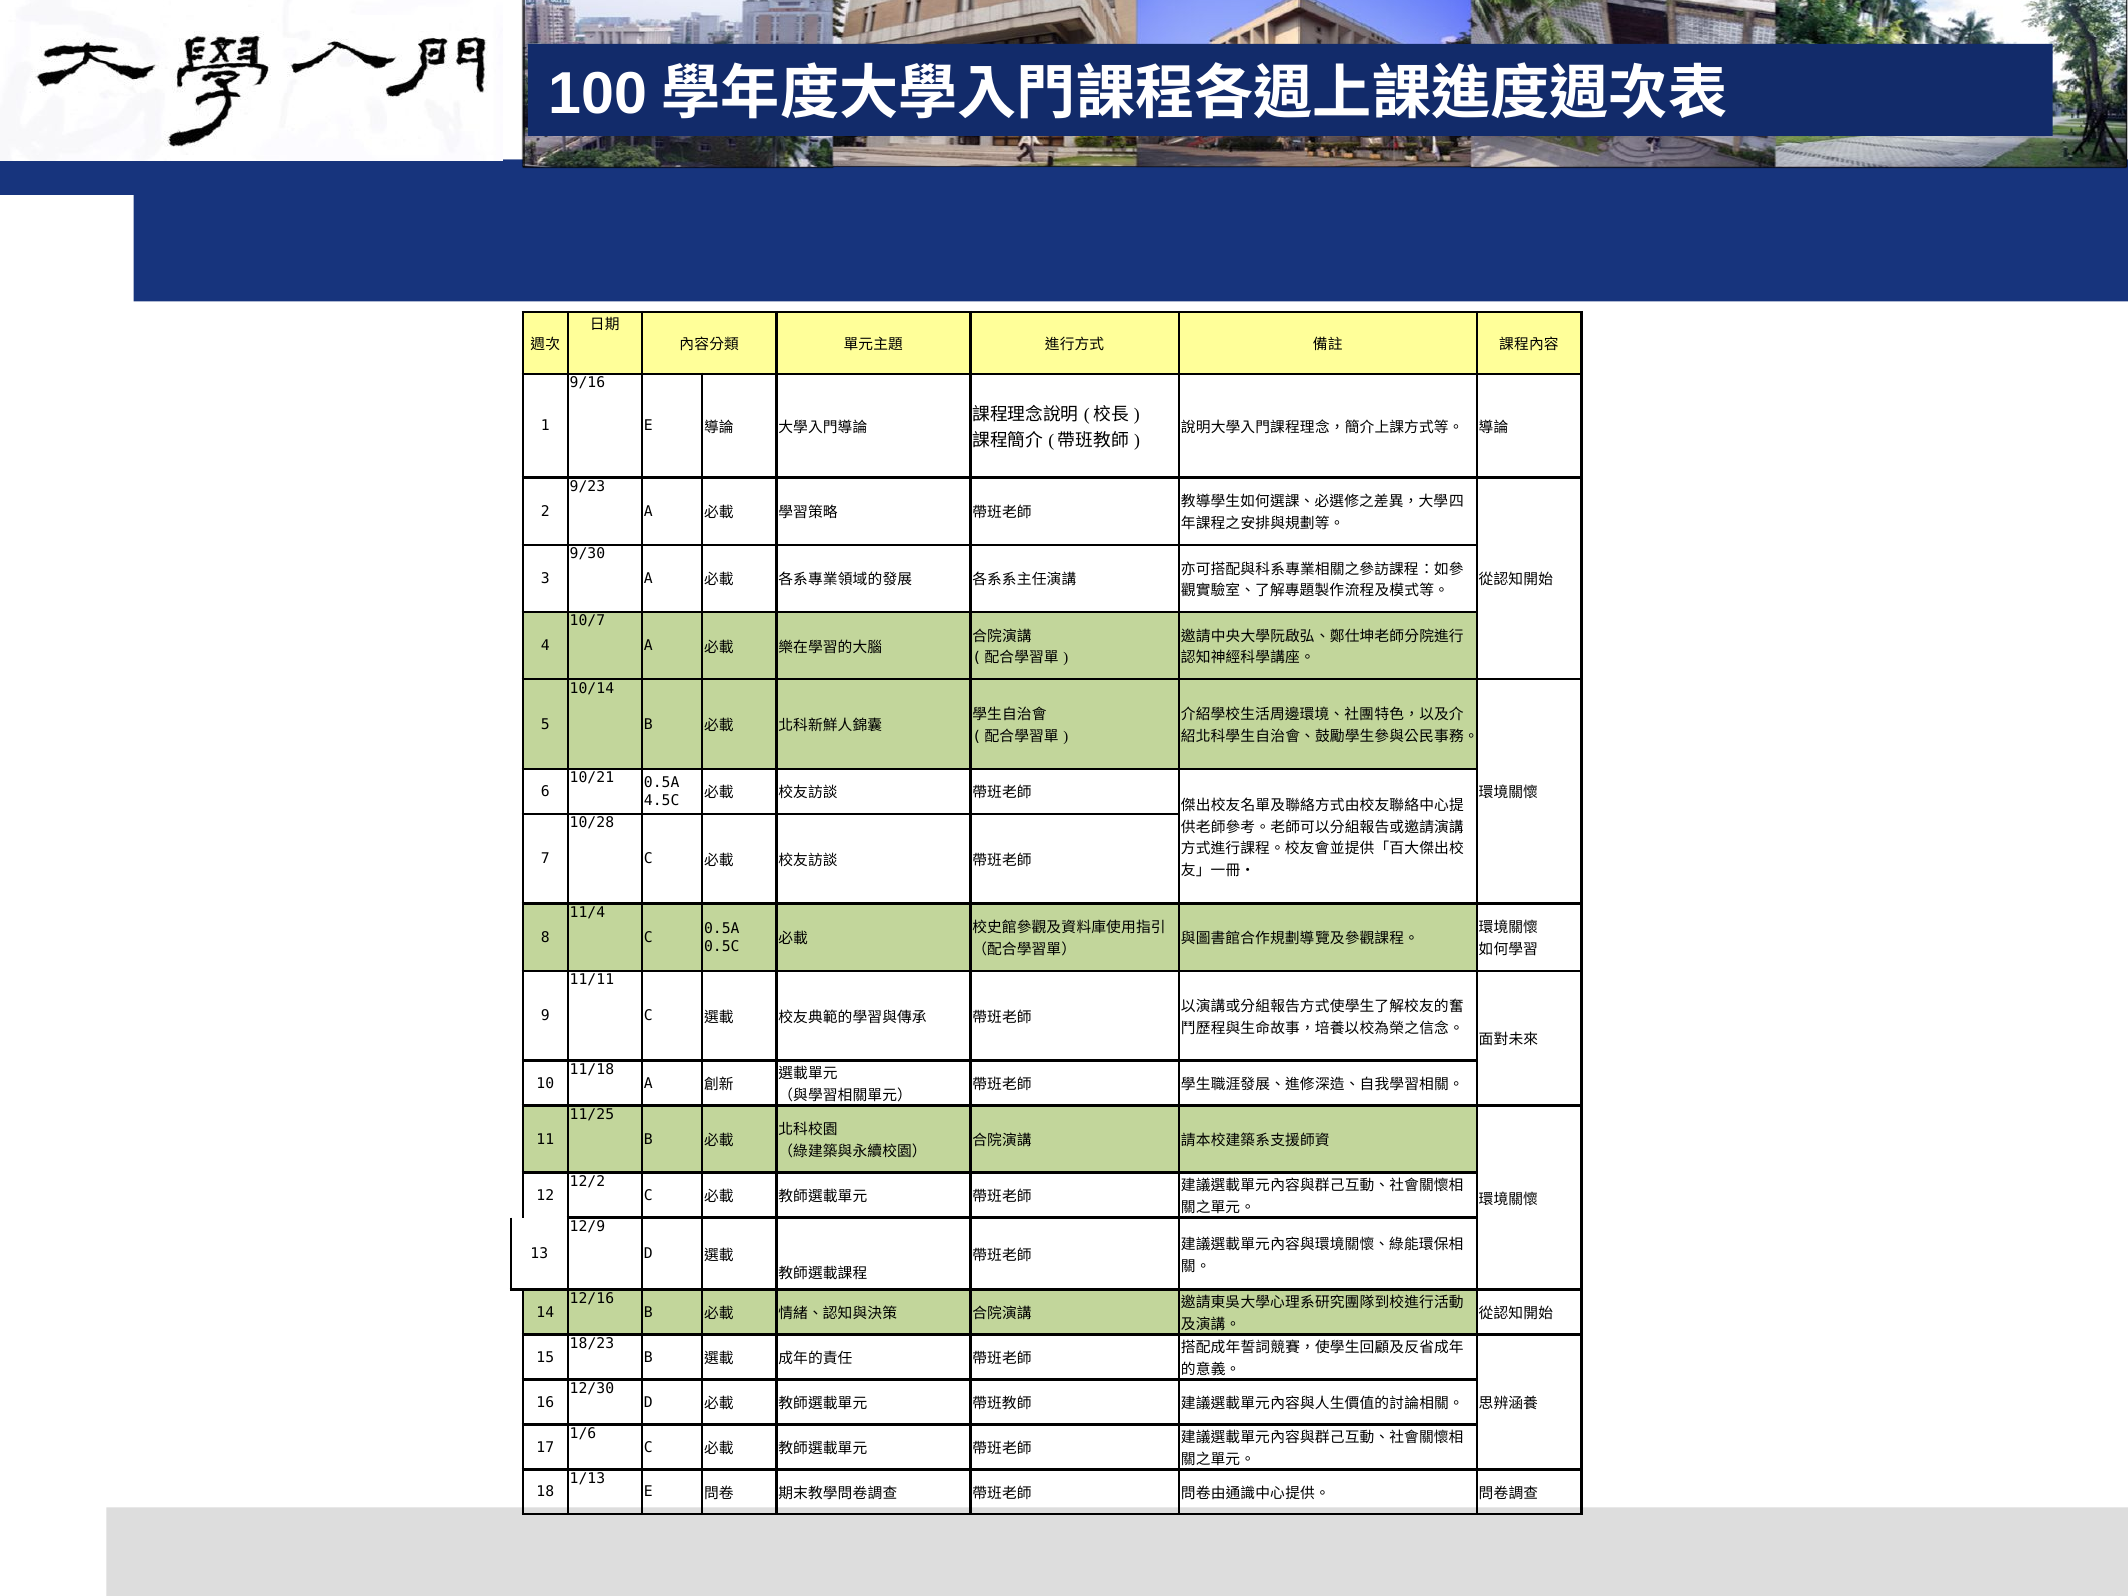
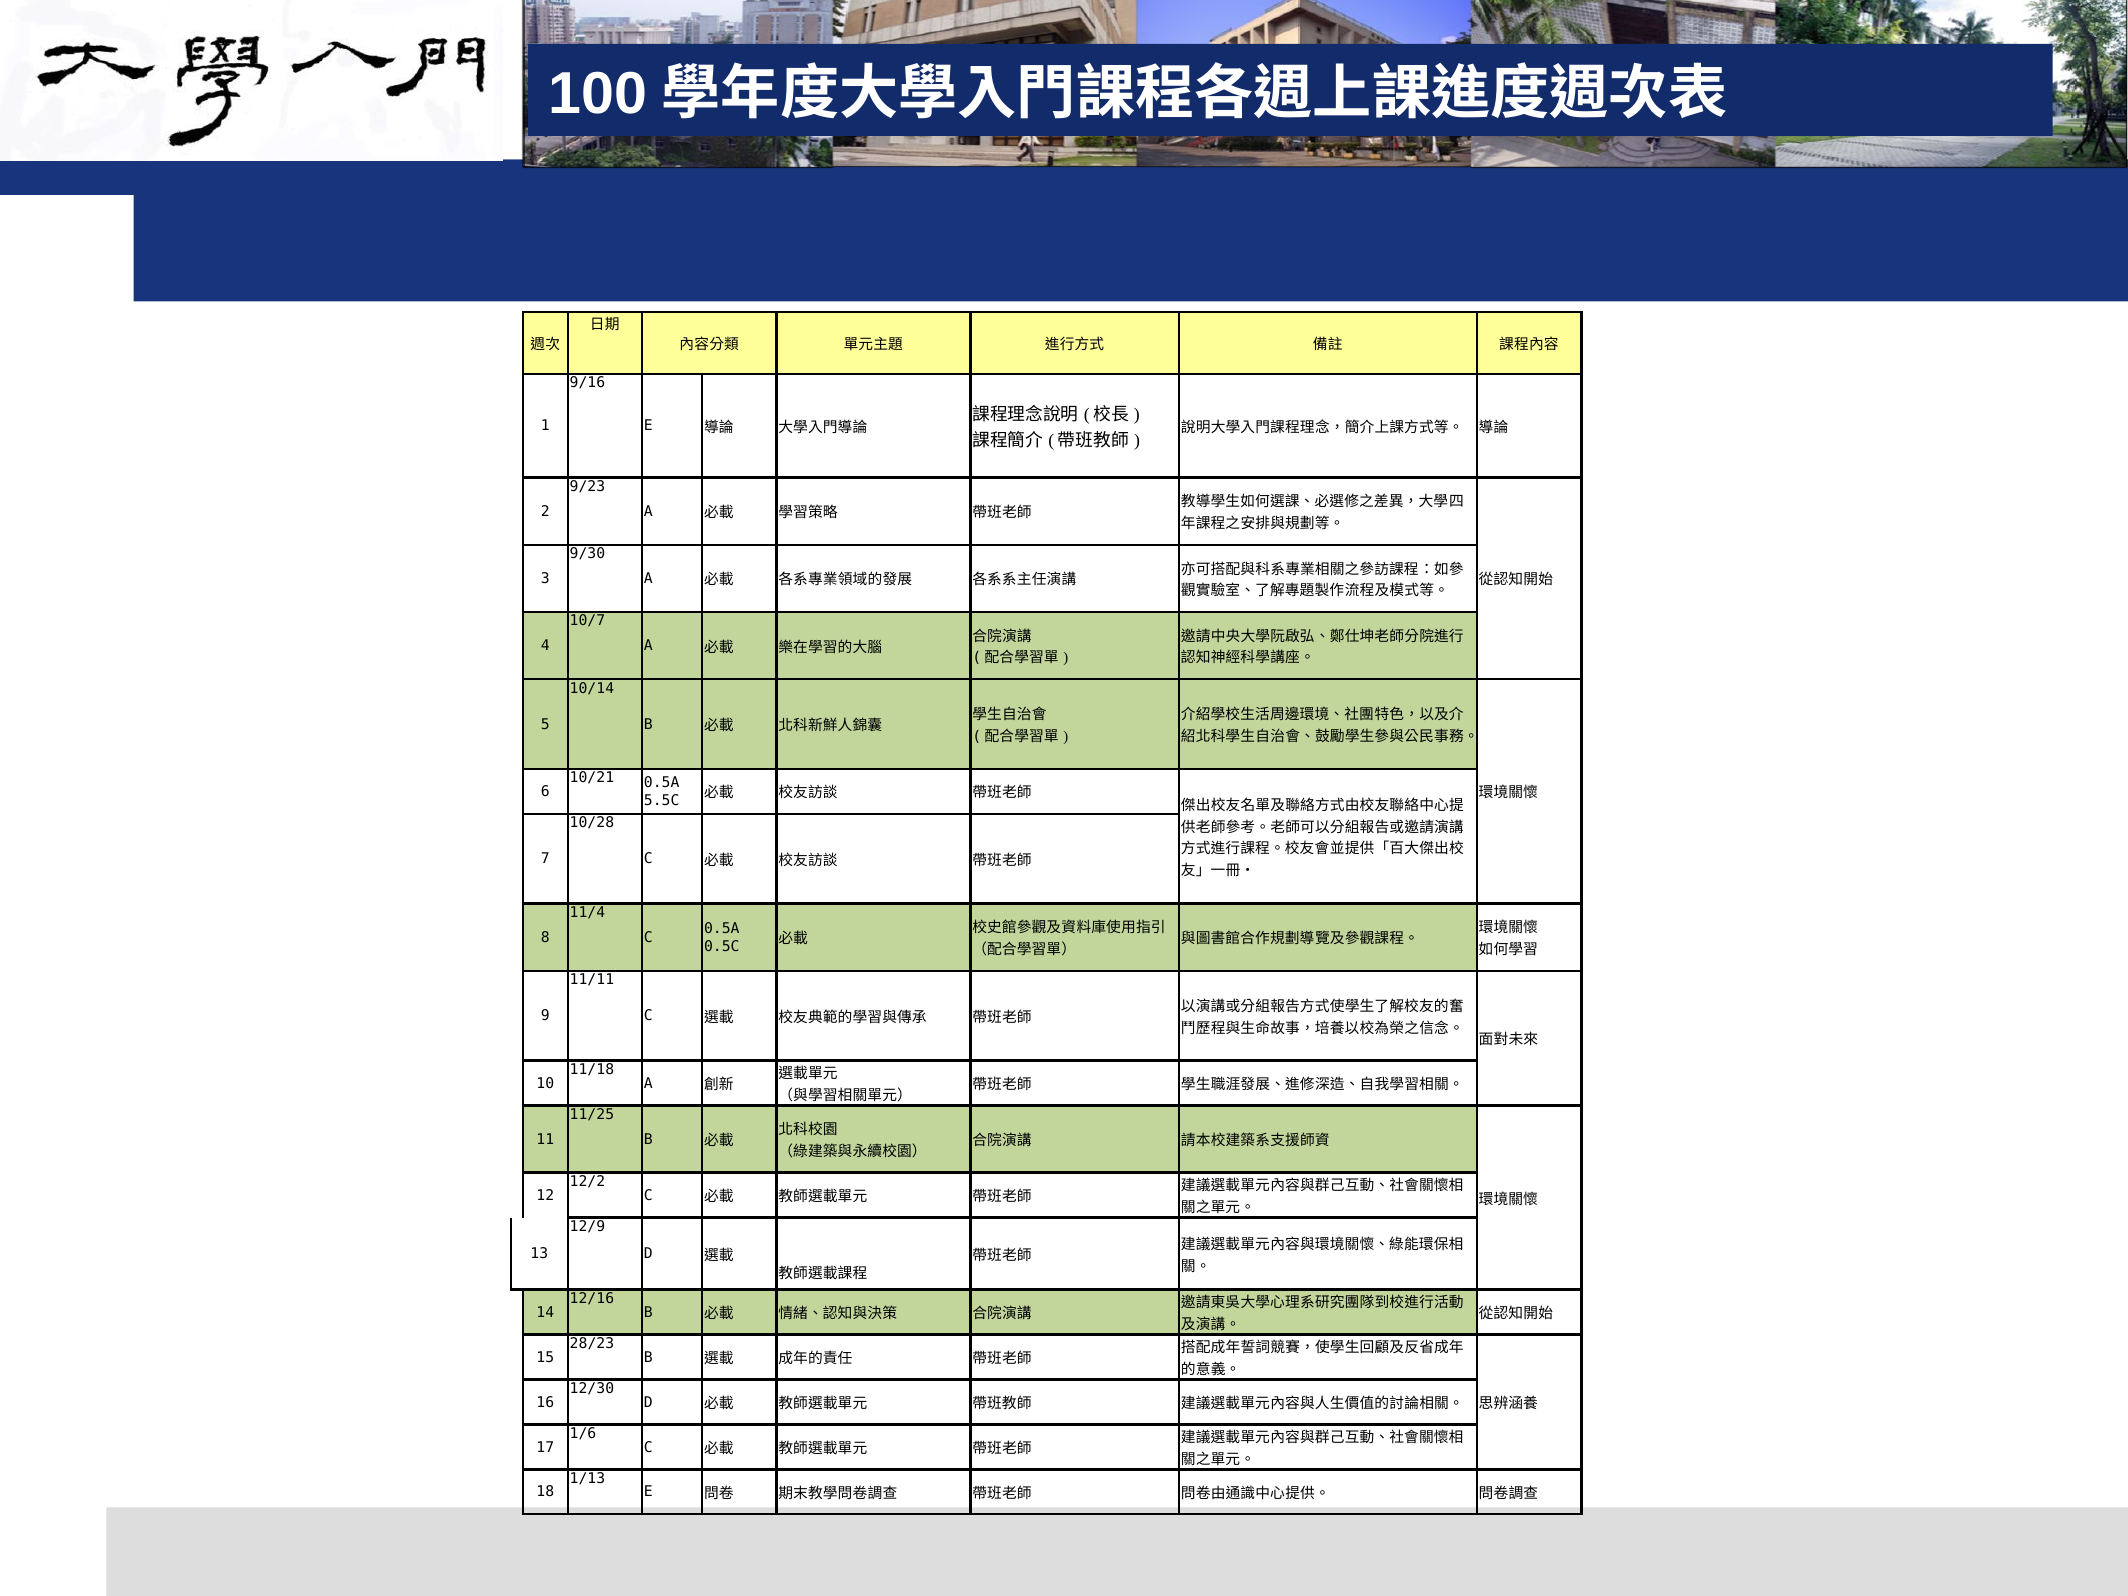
4.5C: 4.5C -> 5.5C (662, 800)
18/23: 18/23 -> 28/23 (592, 1344)
